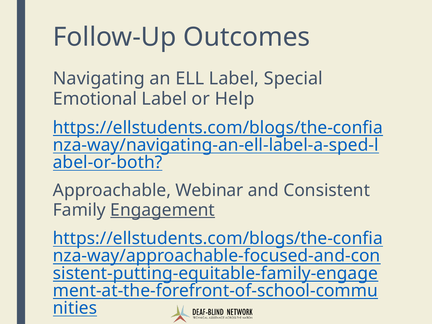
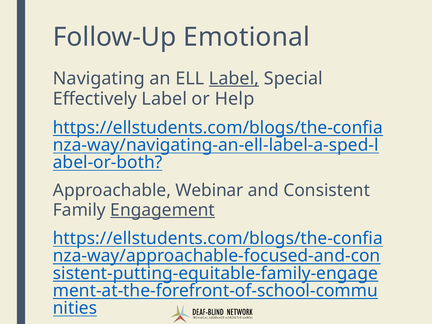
Outcomes: Outcomes -> Emotional (247, 37)
Label underline: none -> present (234, 78)
Emotional: Emotional -> Effectively (95, 99)
